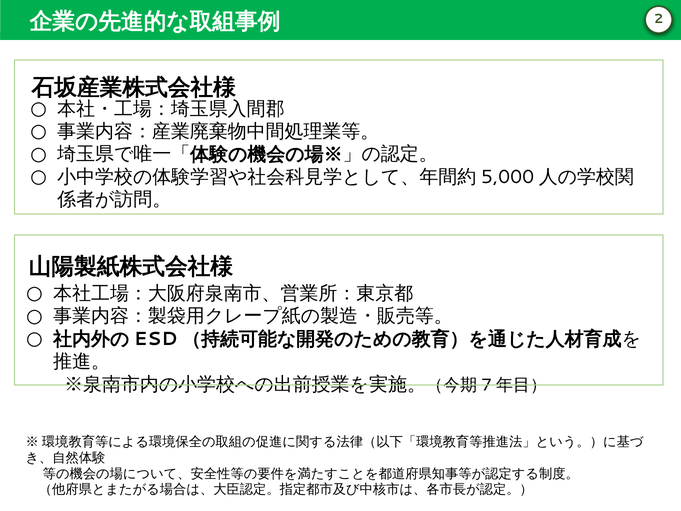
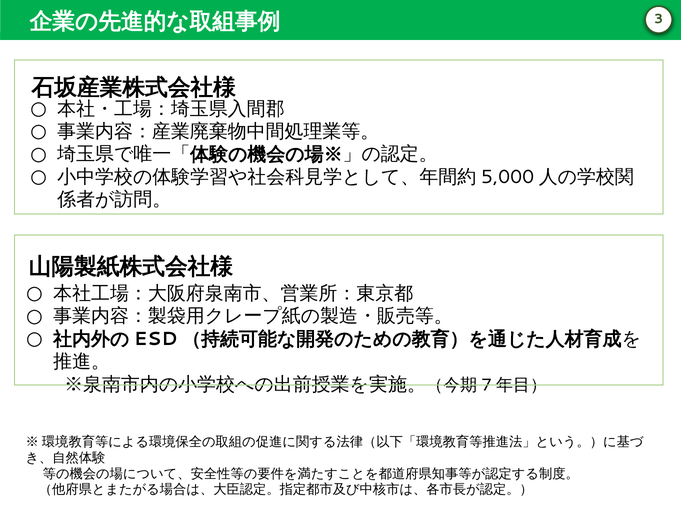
2: 2 -> 3 (659, 19)
